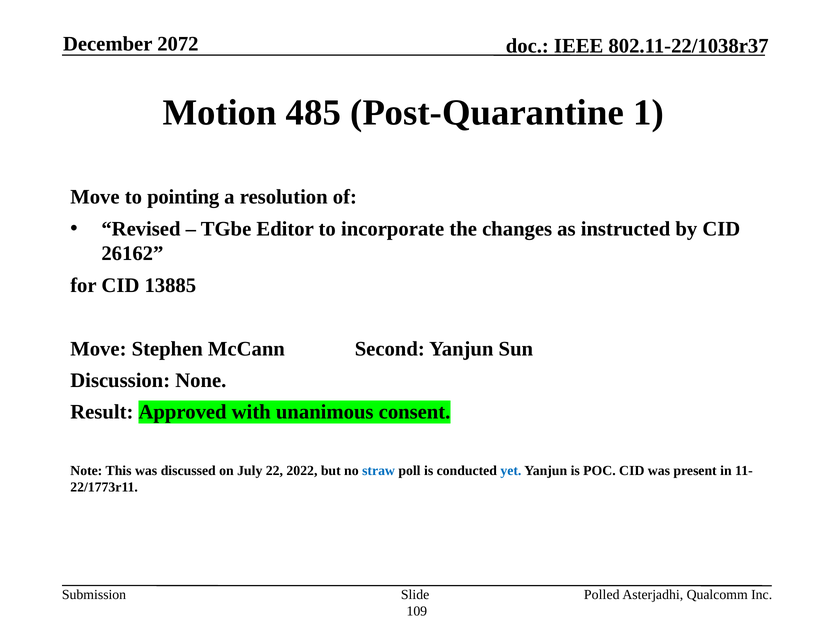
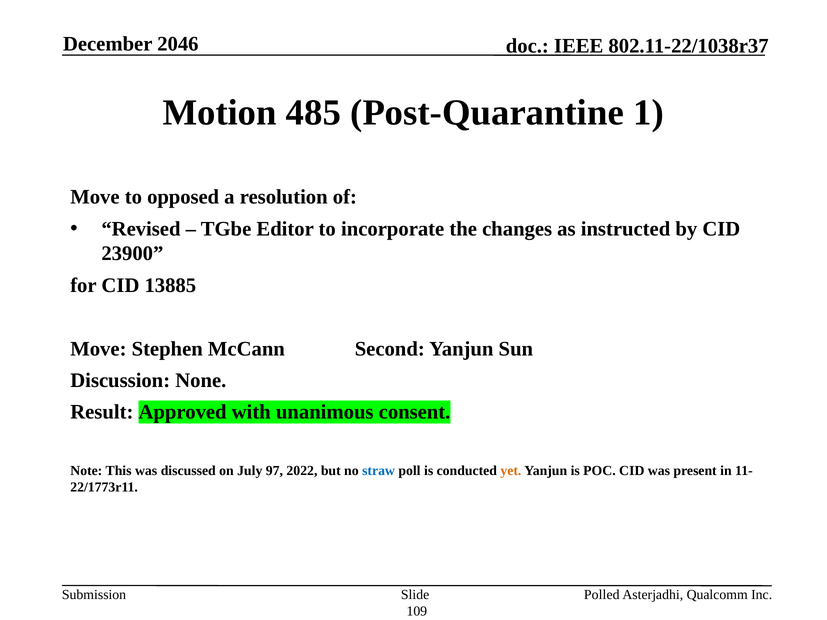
2072: 2072 -> 2046 (178, 44)
pointing: pointing -> opposed (183, 197)
26162: 26162 -> 23900 (132, 254)
22: 22 -> 97 (274, 471)
yet colour: blue -> orange (511, 471)
